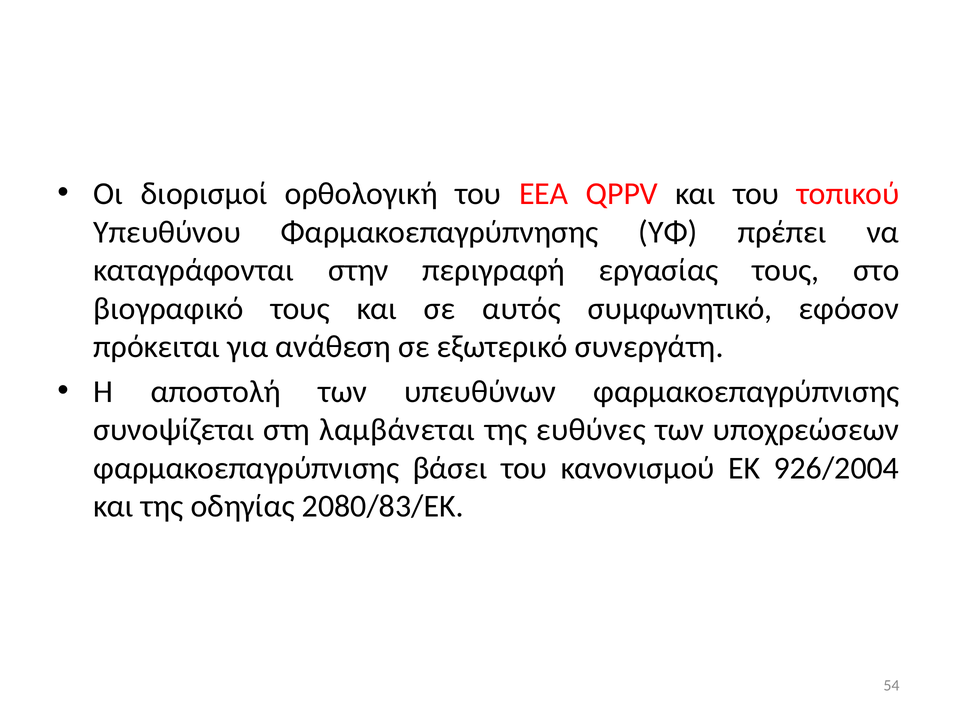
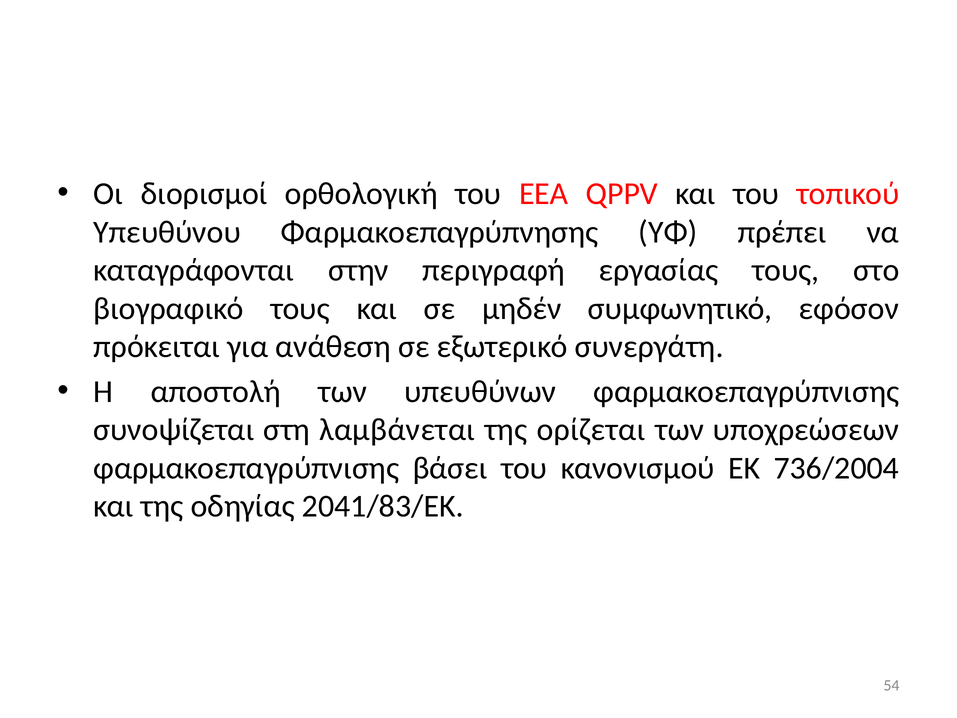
αυτός: αυτός -> μηδέν (522, 308)
ευθύνες: ευθύνες -> ορίζεται (591, 430)
926/2004: 926/2004 -> 736/2004 (836, 468)
2080/83/ΕΚ: 2080/83/ΕΚ -> 2041/83/ΕΚ (383, 506)
